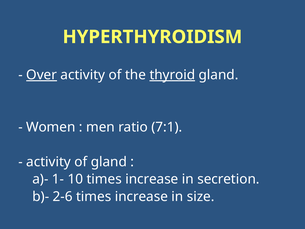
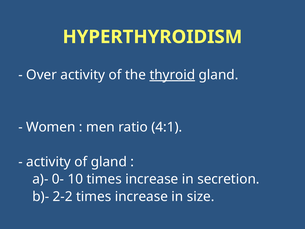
Over underline: present -> none (42, 75)
7:1: 7:1 -> 4:1 (167, 127)
1-: 1- -> 0- (58, 179)
2-6: 2-6 -> 2-2 (63, 196)
